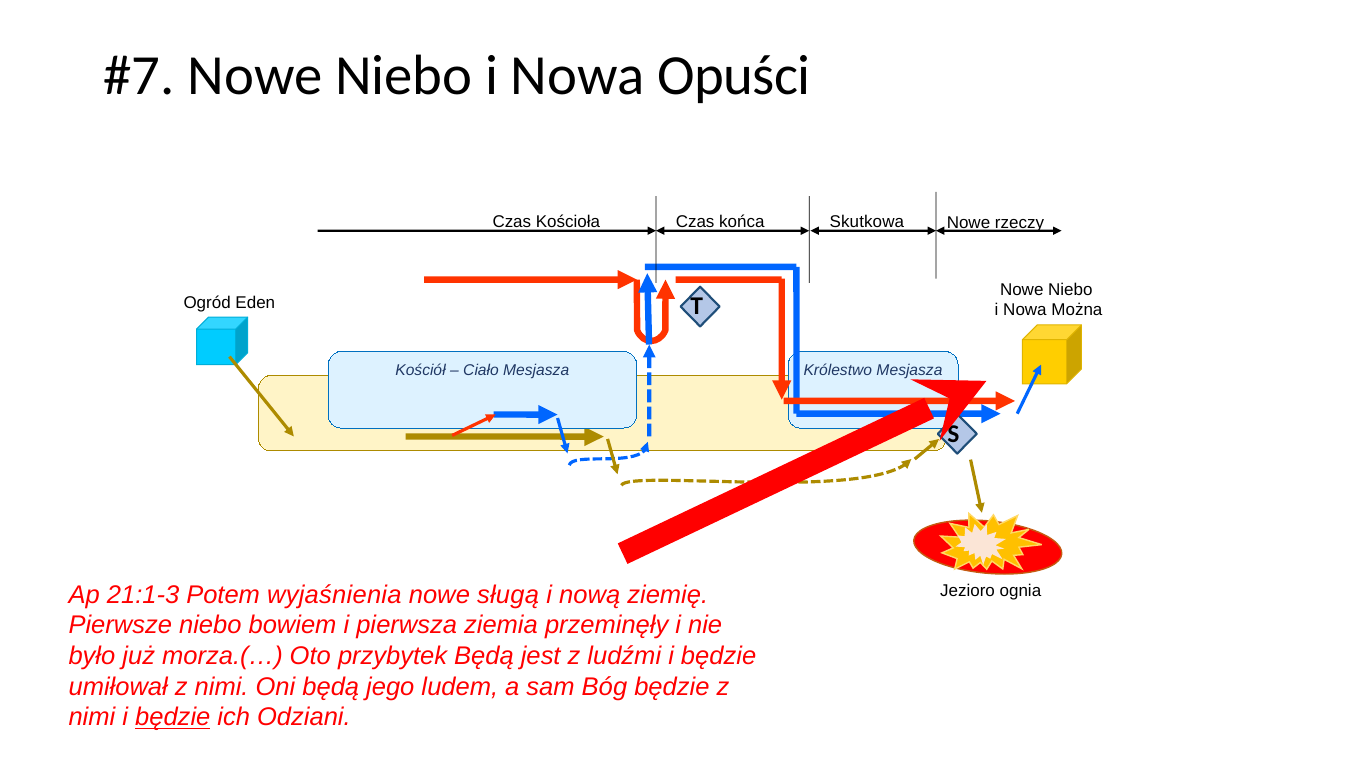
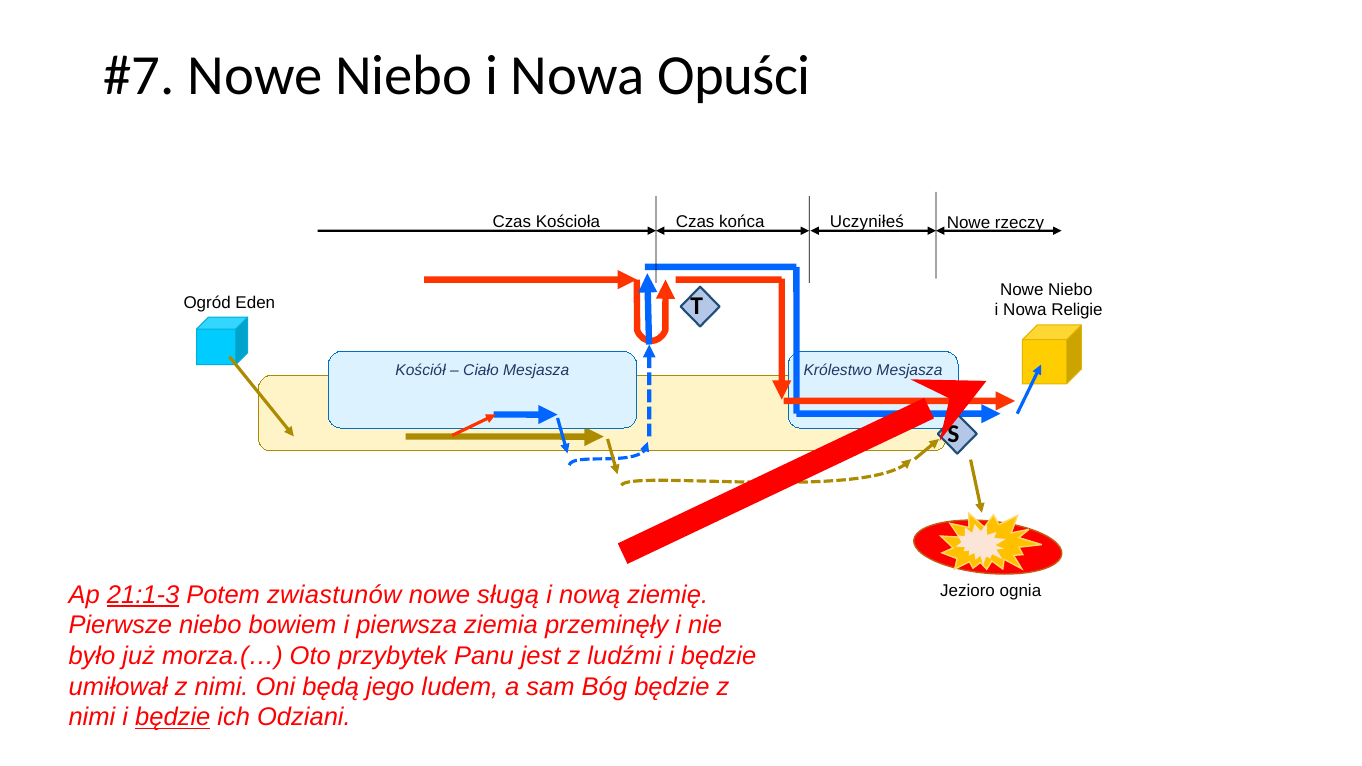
Skutkowa: Skutkowa -> Uczyniłeś (867, 222)
Można: Można -> Religie (1077, 310)
21:1-3 underline: none -> present (143, 595)
wyjaśnienia: wyjaśnienia -> zwiastunów (334, 595)
przybytek Będą: Będą -> Panu (484, 656)
